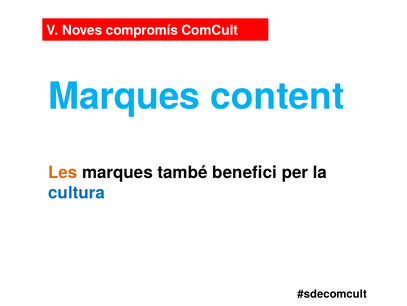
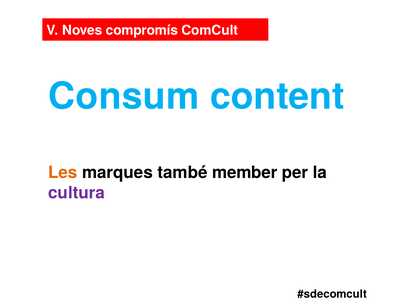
Marques: Marques -> Consum (124, 96)
benefici: benefici -> member (245, 172)
cultura colour: blue -> purple (76, 193)
